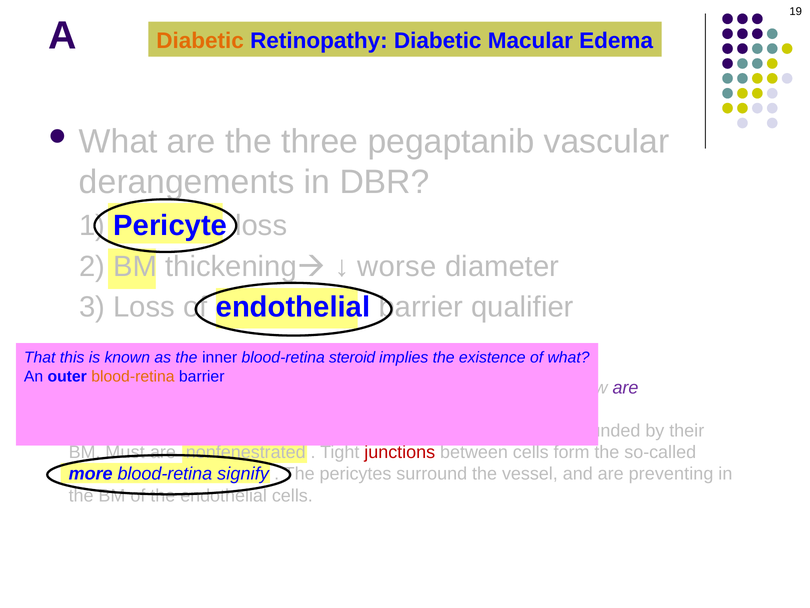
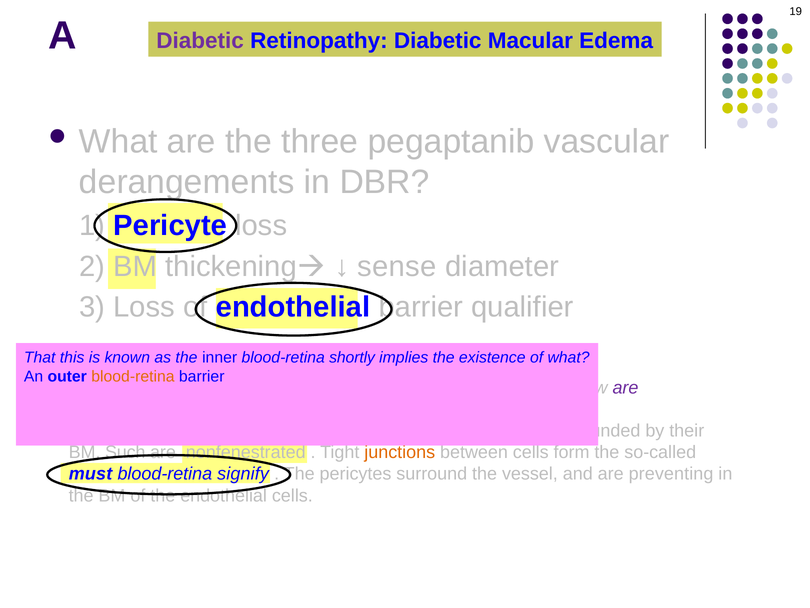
Diabetic colour: orange -> purple (200, 41)
worse: worse -> sense (397, 266)
steroid: steroid -> shortly (352, 357)
Must: Must -> Such (125, 452)
junctions colour: red -> orange (400, 452)
more: more -> must (91, 474)
